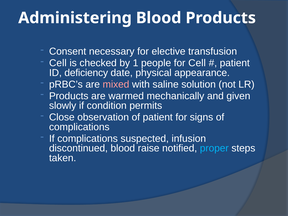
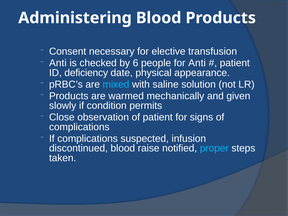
Cell: Cell -> Anti (58, 63)
1: 1 -> 6 (136, 63)
for Cell: Cell -> Anti (197, 63)
mixed colour: pink -> light blue (116, 84)
